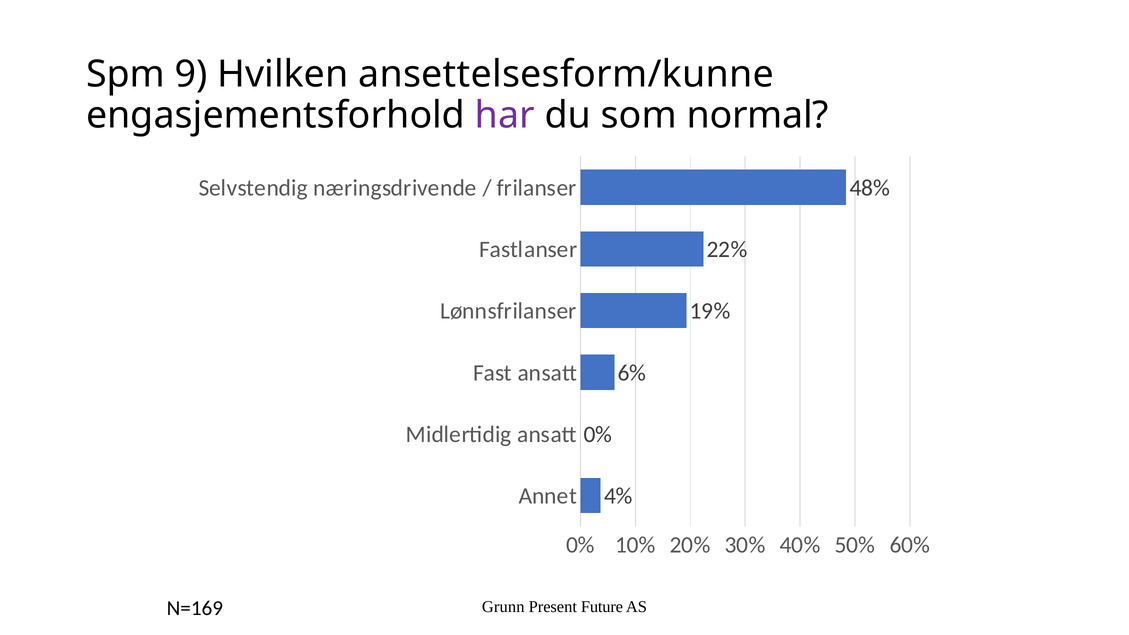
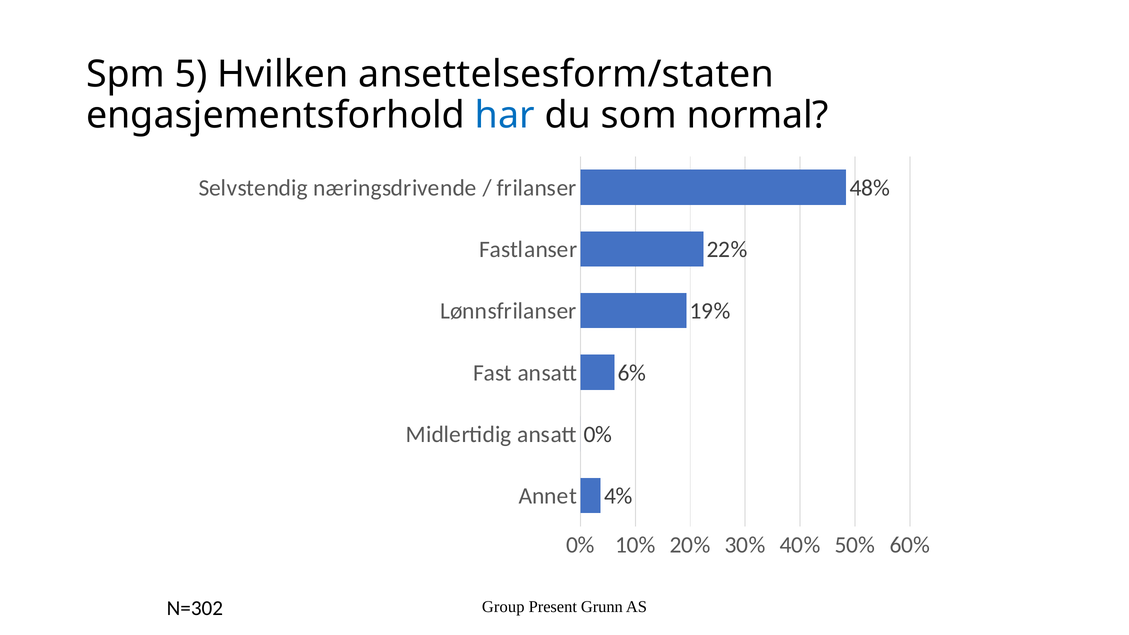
9: 9 -> 5 (191, 75)
ansettelsesform/kunne: ansettelsesform/kunne -> ansettelsesform/staten (566, 75)
har colour: purple -> blue (505, 115)
Grunn: Grunn -> Group (503, 607)
Future: Future -> Grunn (602, 607)
N=169: N=169 -> N=302 (195, 609)
